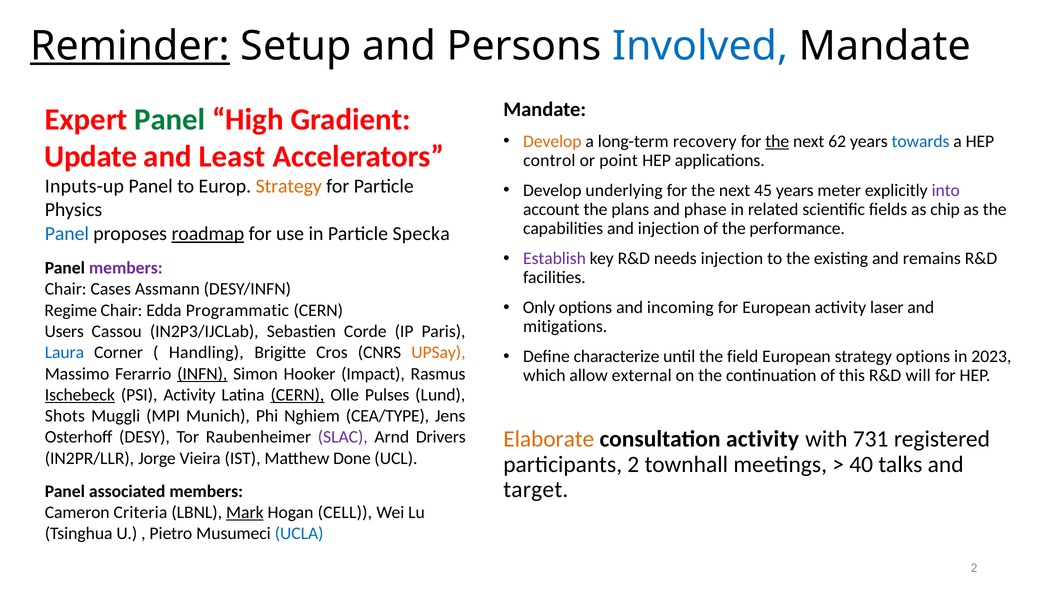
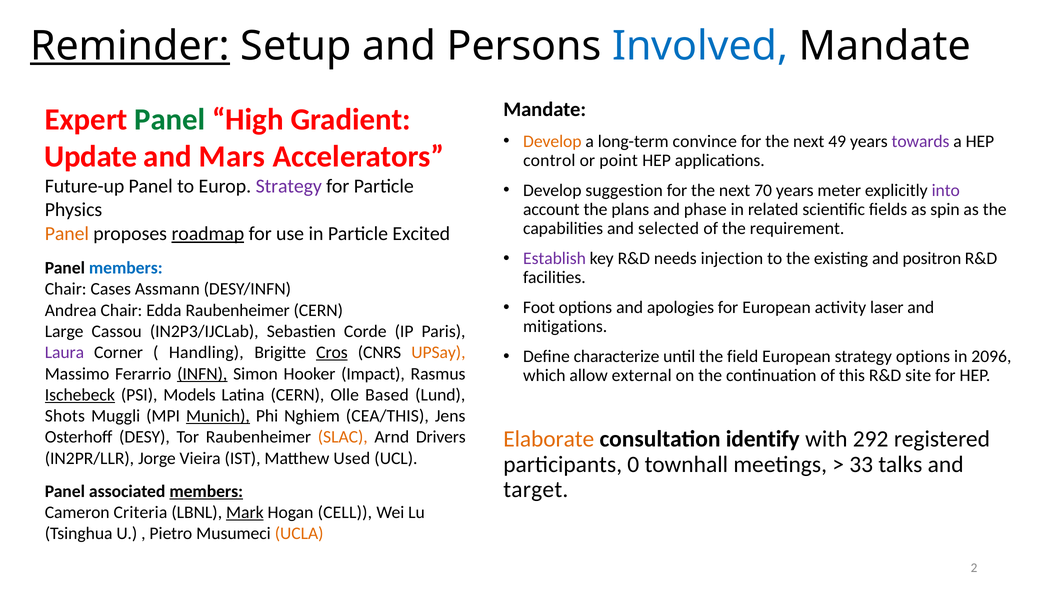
recovery: recovery -> convince (705, 141)
the underline: present -> none (777, 141)
62: 62 -> 49 (837, 141)
towards colour: blue -> purple (921, 141)
Least: Least -> Mars (232, 157)
Inputs-up: Inputs-up -> Future-up (85, 186)
Strategy colour: orange -> purple (289, 186)
underlying: underlying -> suggestion (624, 190)
45: 45 -> 70 (763, 190)
chip: chip -> spin (945, 209)
and injection: injection -> selected (669, 228)
performance: performance -> requirement (797, 228)
Panel colour: blue -> orange (67, 234)
Specka: Specka -> Excited (421, 234)
remains: remains -> positron (932, 259)
members colour: purple -> blue (126, 268)
Only: Only -> Foot (539, 308)
incoming: incoming -> apologies (681, 308)
Regime: Regime -> Andrea (71, 310)
Edda Programmatic: Programmatic -> Raubenheimer (238, 310)
Users: Users -> Large (64, 331)
Laura colour: blue -> purple (64, 353)
Cros underline: none -> present (332, 353)
2023: 2023 -> 2096 (991, 357)
will: will -> site (918, 376)
PSI Activity: Activity -> Models (190, 395)
CERN underline: present -> none (297, 395)
Pulses: Pulses -> Based (387, 395)
Munich underline: none -> present (218, 416)
CEA/TYPE: CEA/TYPE -> CEA/THIS (387, 416)
consultation activity: activity -> identify (763, 439)
731: 731 -> 292 (871, 439)
SLAC colour: purple -> orange (343, 437)
Done: Done -> Used (352, 458)
participants 2: 2 -> 0 (633, 464)
40: 40 -> 33 (861, 464)
members underline: none -> present (206, 491)
UCLA colour: blue -> orange (299, 534)
